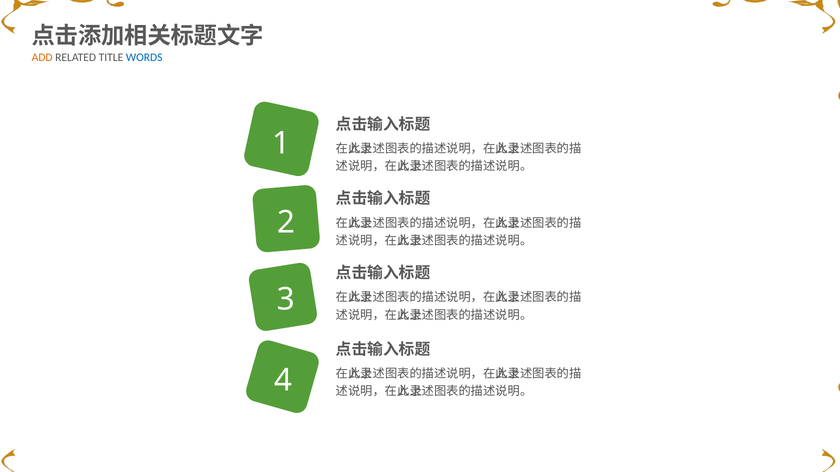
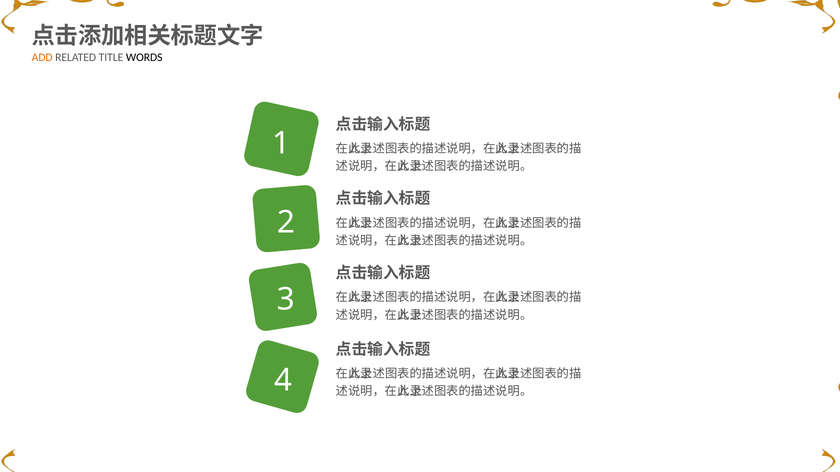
WORDS colour: blue -> black (144, 57)
